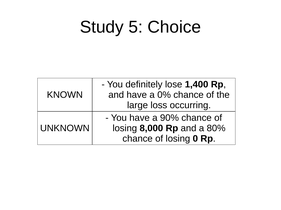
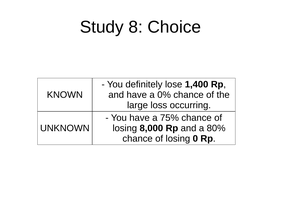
5: 5 -> 8 (136, 27)
90%: 90% -> 75% (169, 118)
